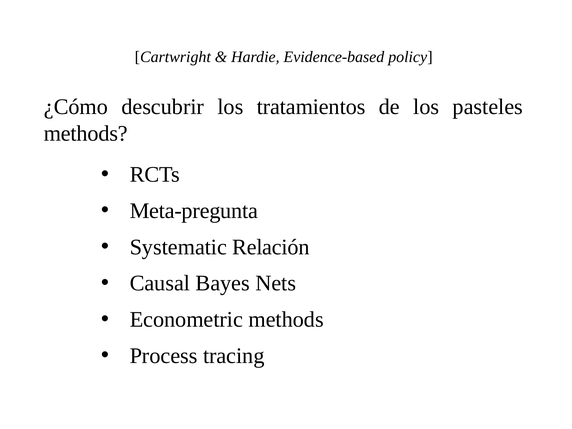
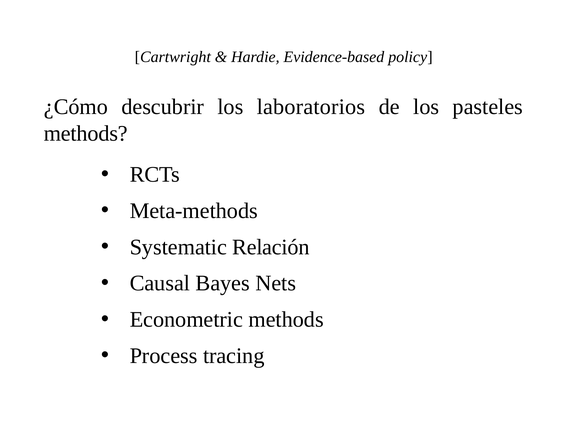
tratamientos: tratamientos -> laboratorios (311, 107)
Meta-pregunta: Meta-pregunta -> Meta-methods (194, 211)
